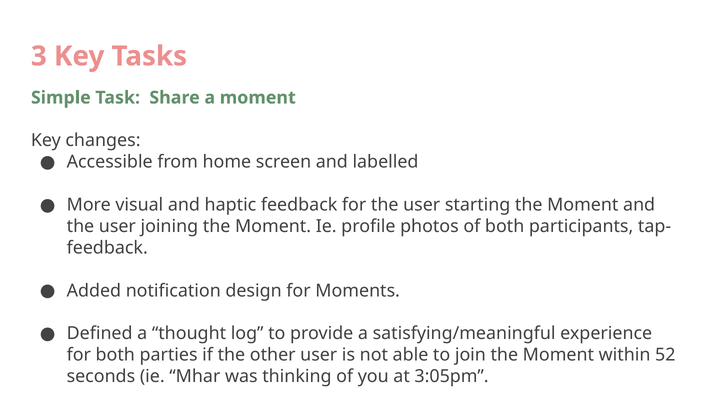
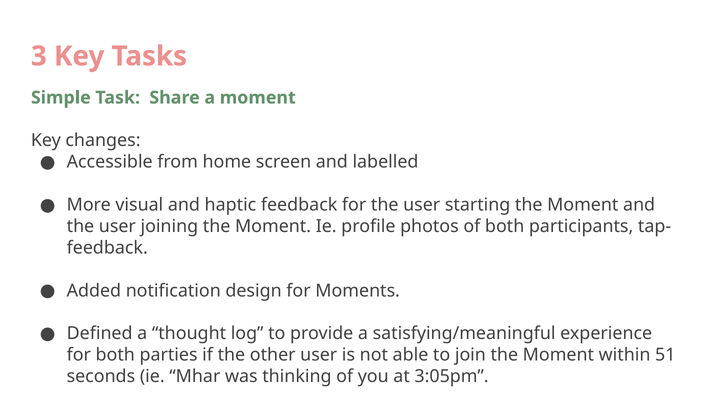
52: 52 -> 51 (665, 355)
